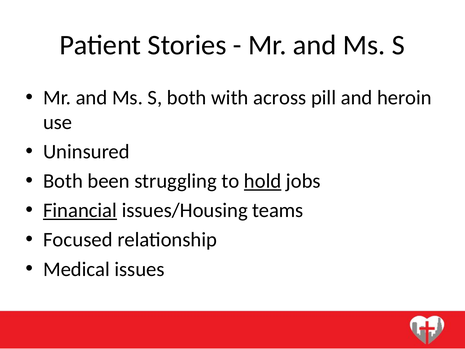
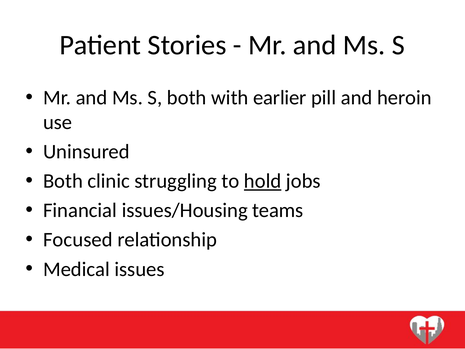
across: across -> earlier (280, 98)
been: been -> clinic (109, 181)
Financial underline: present -> none (80, 210)
